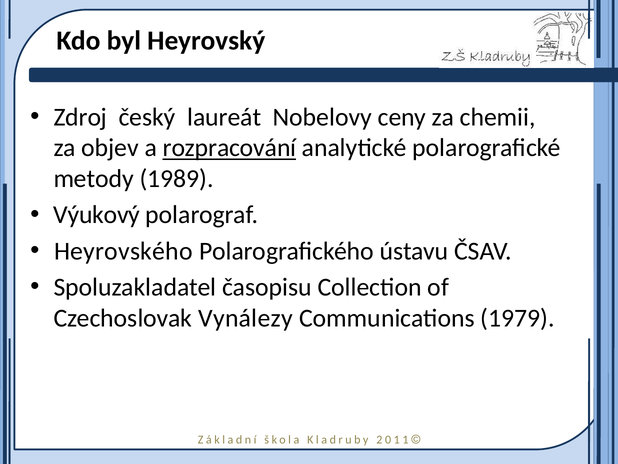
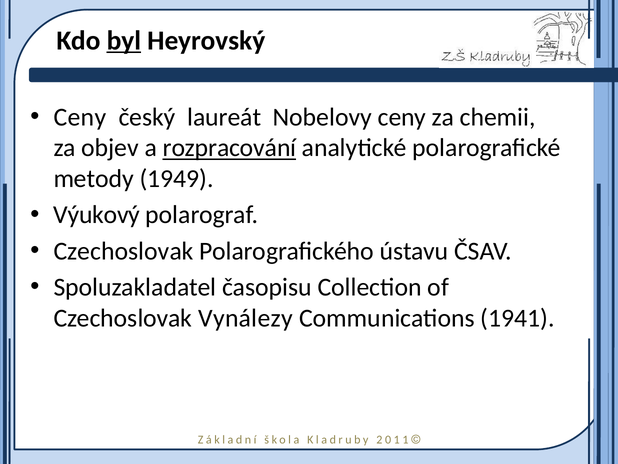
byl underline: none -> present (124, 41)
Zdroj: Zdroj -> Ceny (80, 117)
1989: 1989 -> 1949 (177, 179)
Heyrovského: Heyrovského -> Czechoslovak (124, 251)
1979: 1979 -> 1941 (517, 318)
